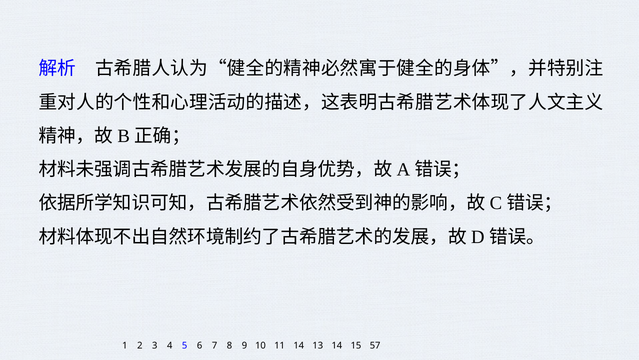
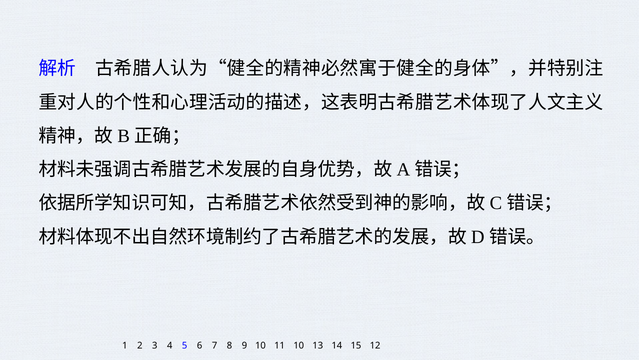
11 14: 14 -> 10 (299, 345)
57: 57 -> 12 (375, 345)
